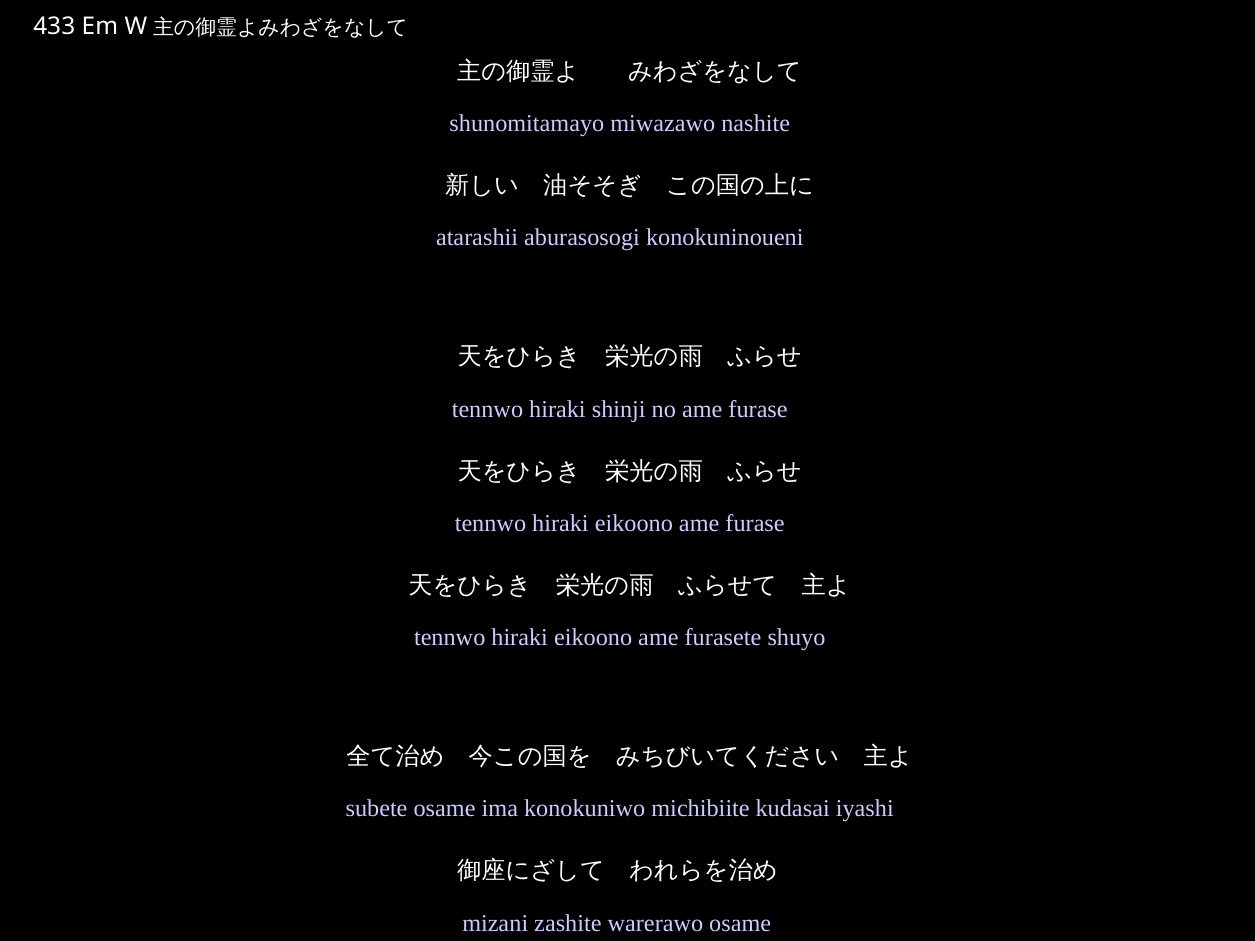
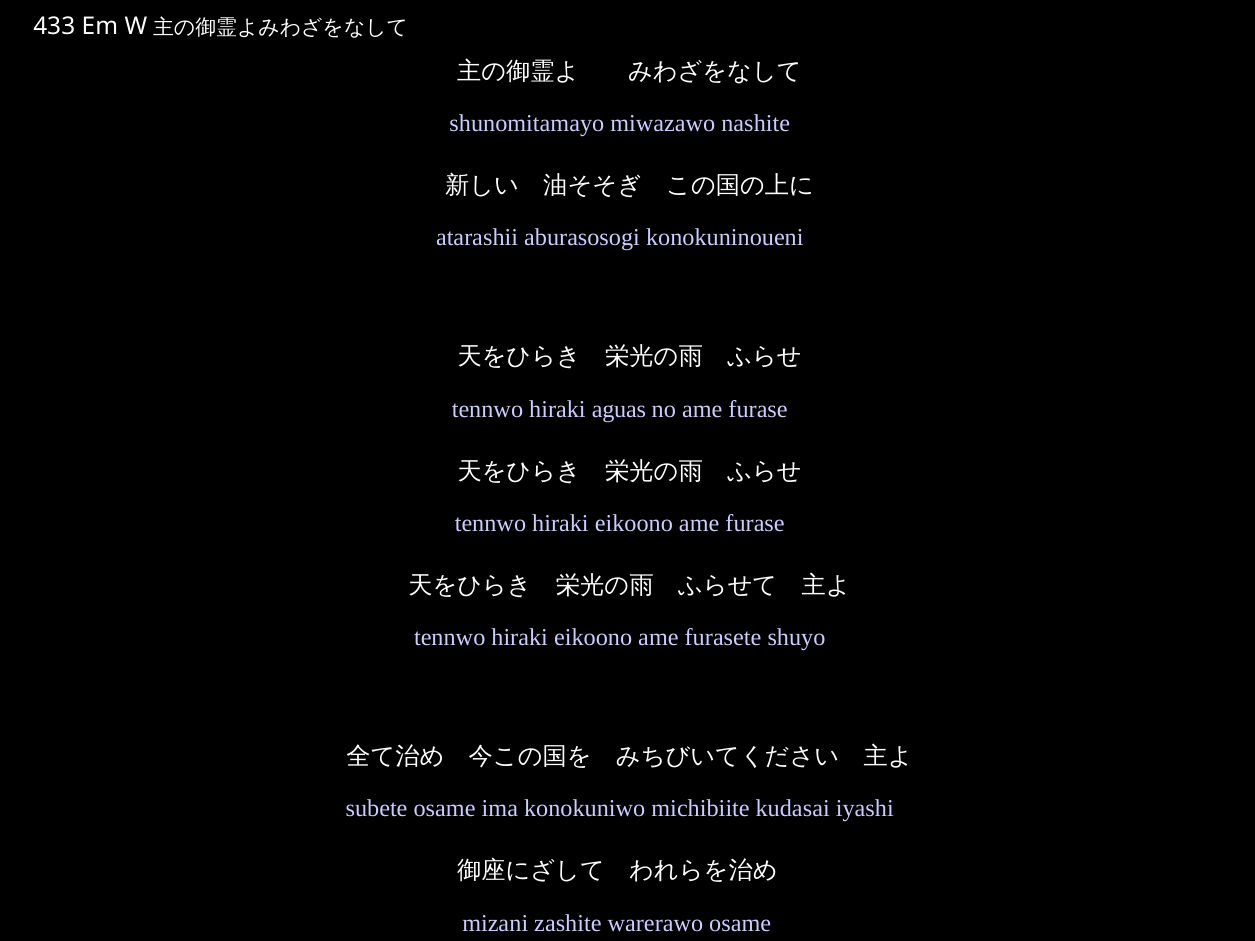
shinji: shinji -> aguas (619, 409)
